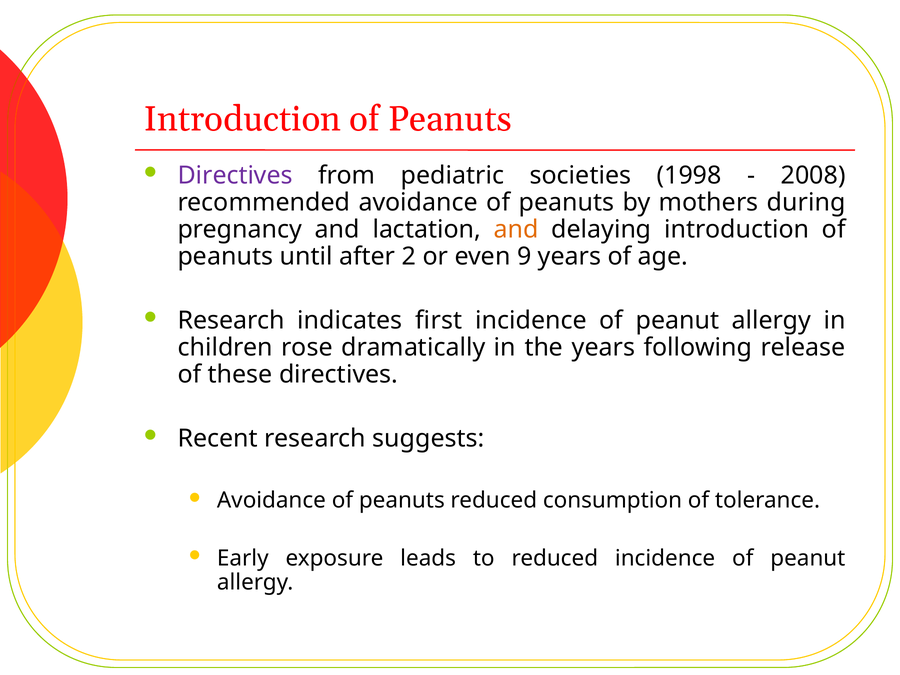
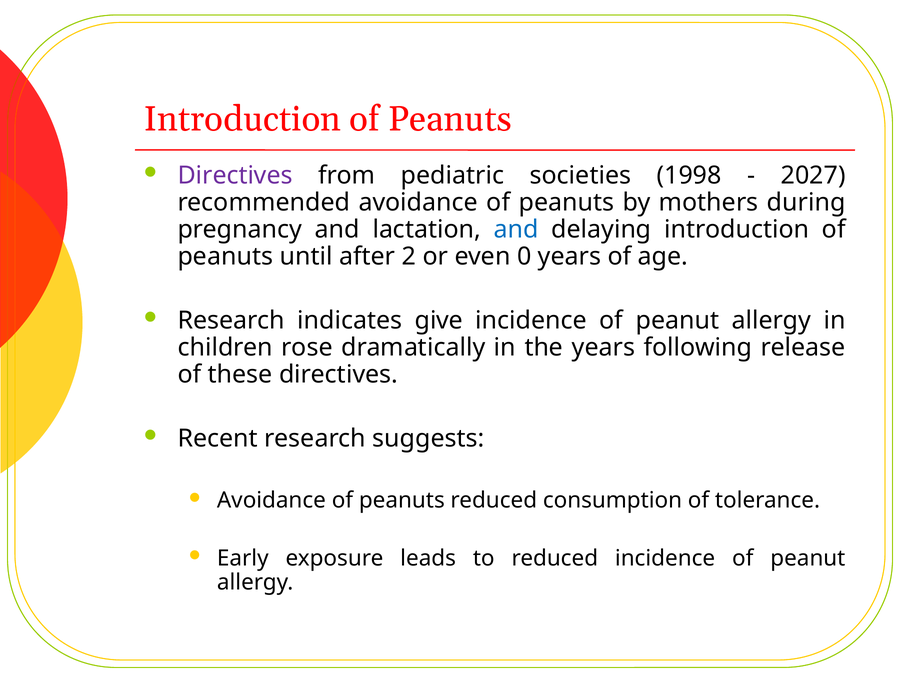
2008: 2008 -> 2027 (813, 175)
and colour: orange -> blue (516, 229)
9: 9 -> 0 (524, 256)
first: first -> give (439, 320)
